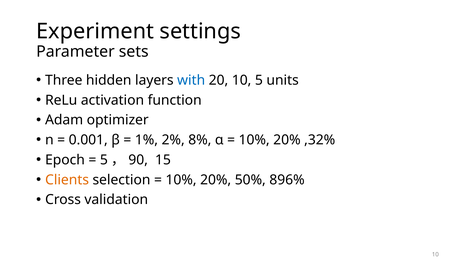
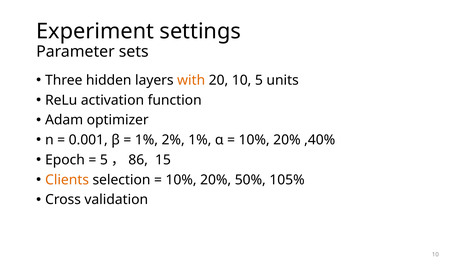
with colour: blue -> orange (191, 80)
2% 8%: 8% -> 1% (200, 140)
,32%: ,32% -> ,40% (320, 140)
90: 90 -> 86 (138, 160)
896%: 896% -> 105% (287, 180)
